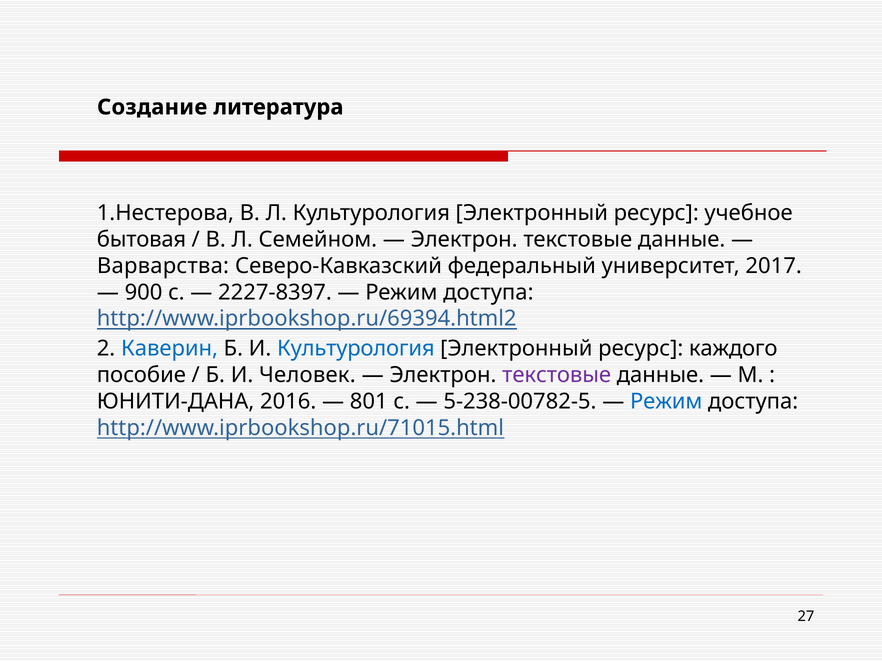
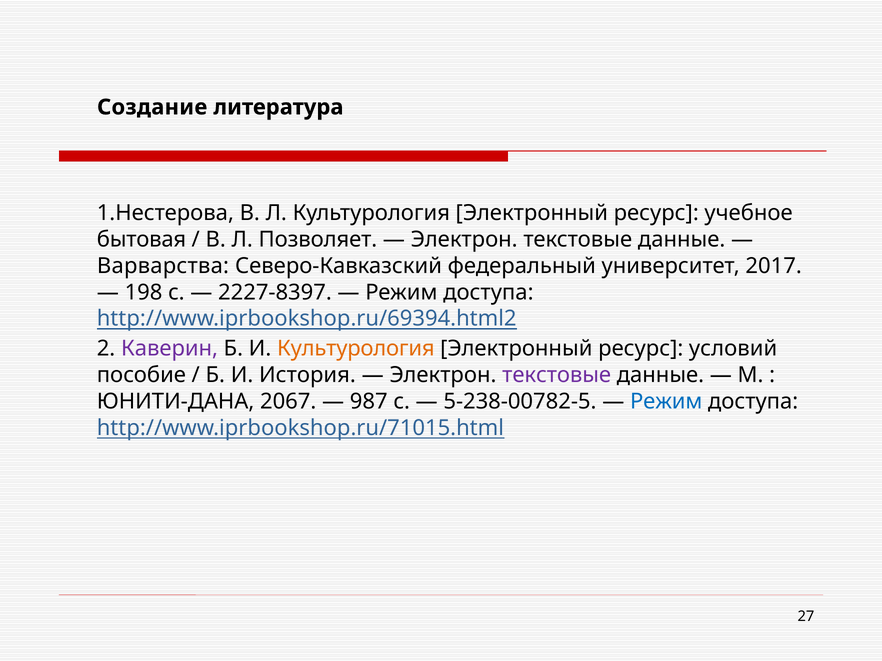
Семейном: Семейном -> Позволяет (318, 240)
900: 900 -> 198 (144, 292)
Каверин colour: blue -> purple (169, 349)
Культурология colour: blue -> orange (356, 349)
каждого: каждого -> условий (733, 349)
Человек: Человек -> История (307, 375)
2016: 2016 -> 2067 (288, 402)
801: 801 -> 987 (369, 402)
